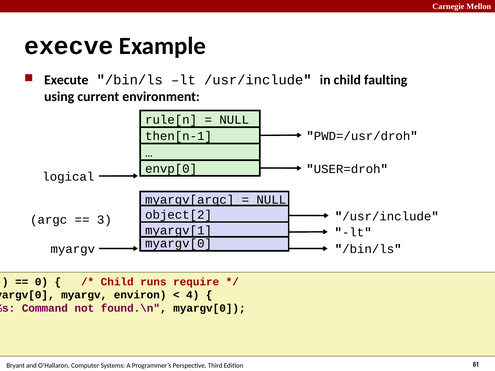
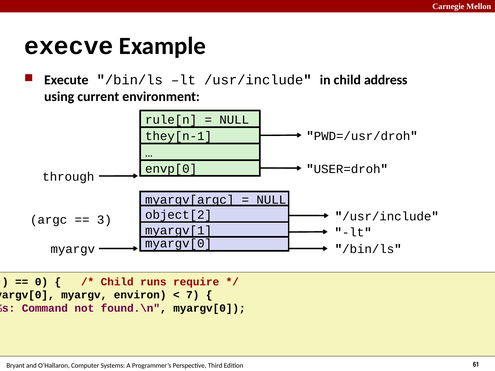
faulting: faulting -> address (386, 80)
then[n-1: then[n-1 -> they[n-1 (179, 136)
logical: logical -> through (68, 177)
4: 4 -> 7 (193, 295)
